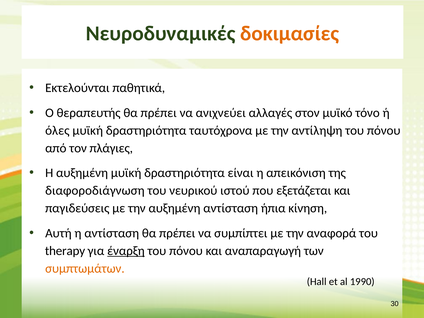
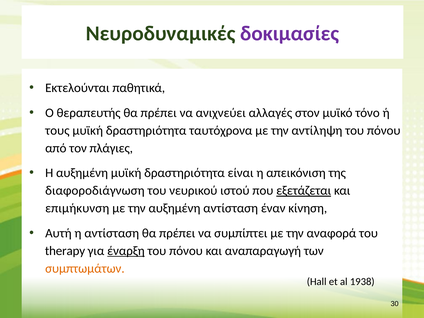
δοκιμασίες colour: orange -> purple (290, 34)
όλες: όλες -> τους (57, 130)
εξετάζεται underline: none -> present (304, 191)
παγιδεύσεις: παγιδεύσεις -> επιμήκυνση (77, 208)
ήπια: ήπια -> έναν (273, 208)
1990: 1990 -> 1938 (362, 282)
